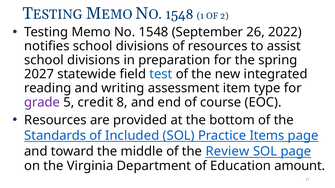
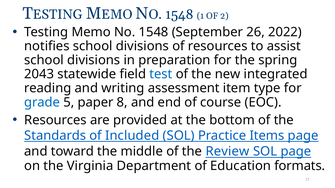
2027: 2027 -> 2043 (39, 74)
grade colour: purple -> blue (42, 102)
credit: credit -> paper (96, 102)
amount: amount -> formats (300, 166)
